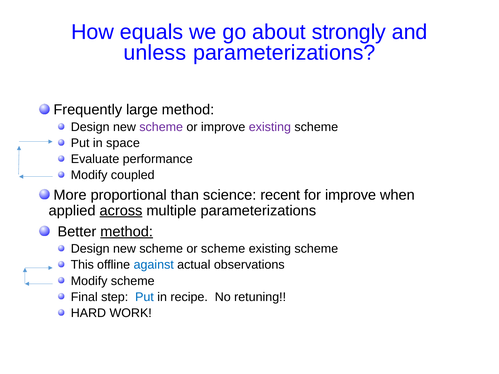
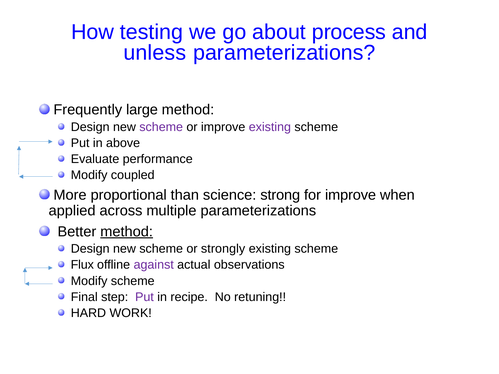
equals: equals -> testing (152, 32)
strongly: strongly -> process (349, 32)
space: space -> above (123, 143)
recent: recent -> strong (280, 195)
across underline: present -> none (121, 211)
or scheme: scheme -> strongly (223, 249)
This: This -> Flux (82, 265)
against colour: blue -> purple (154, 265)
Put colour: blue -> purple (144, 297)
